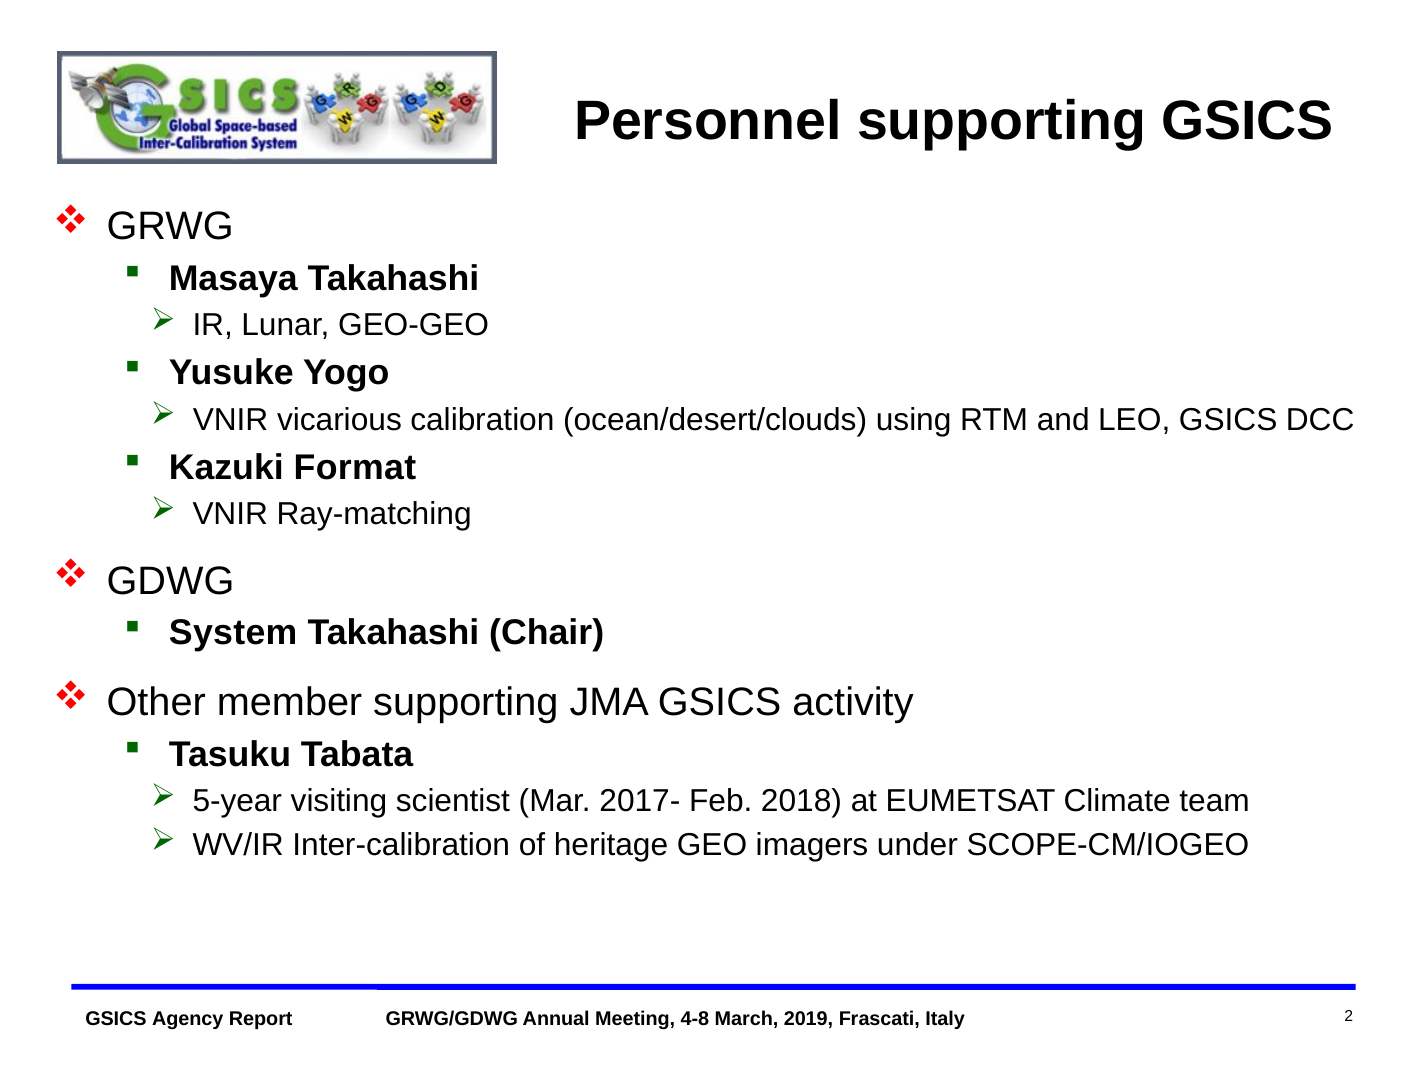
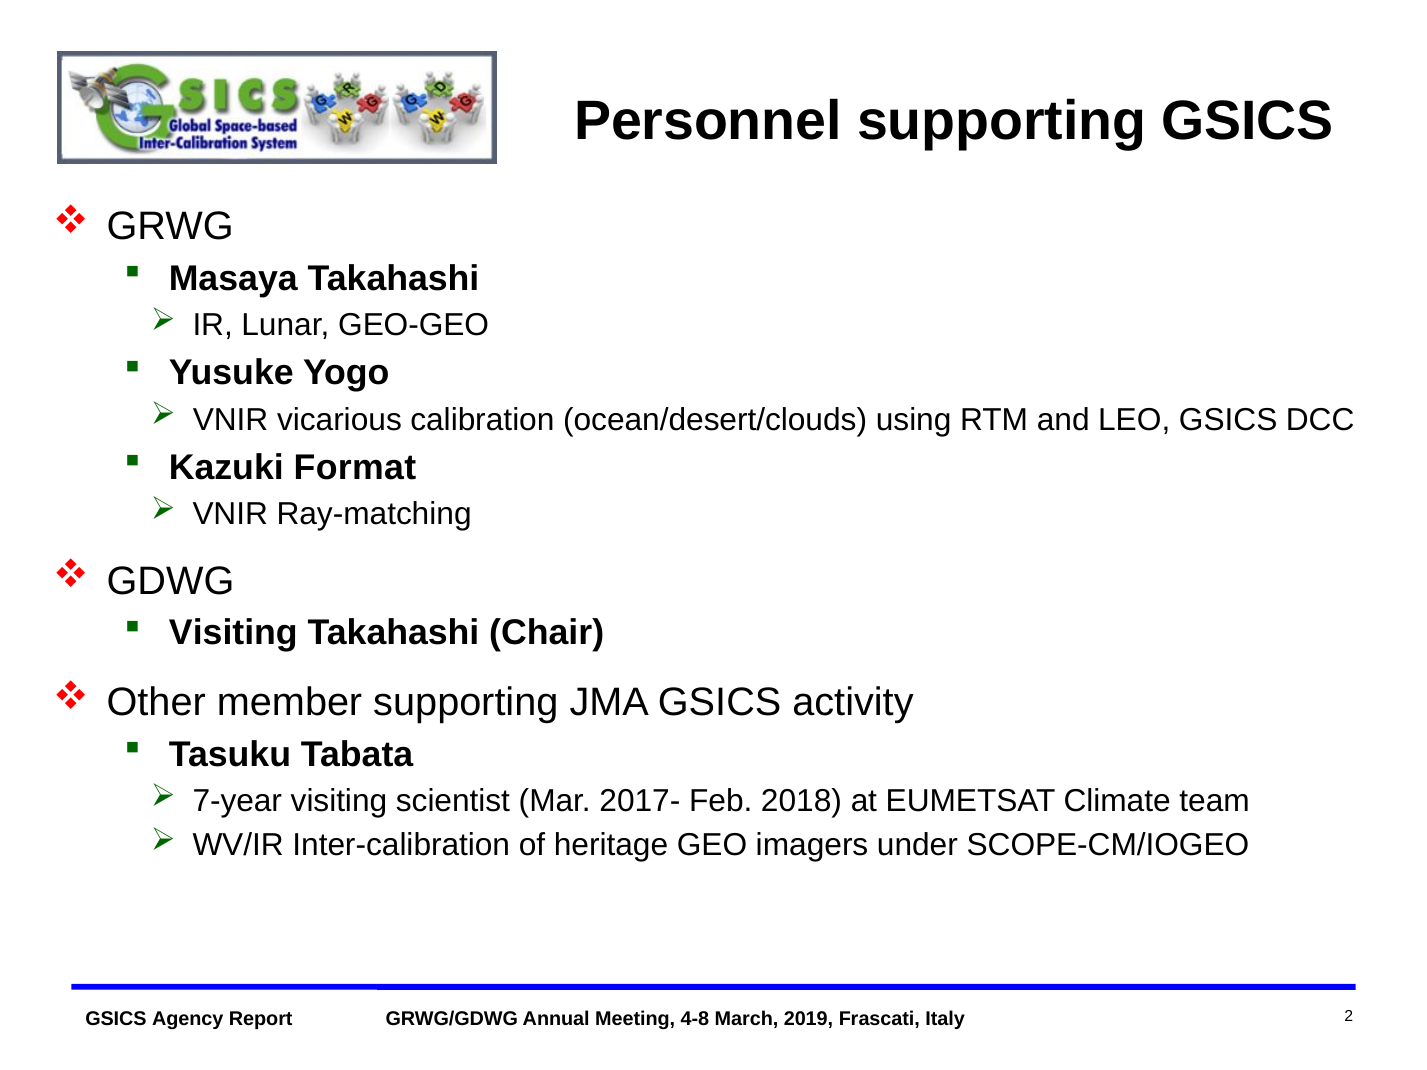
System: System -> Visiting (233, 633)
5-year: 5-year -> 7-year (237, 801)
